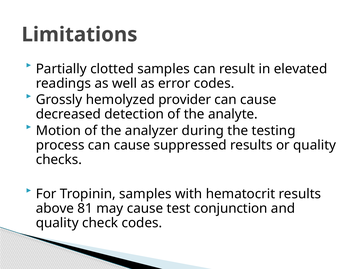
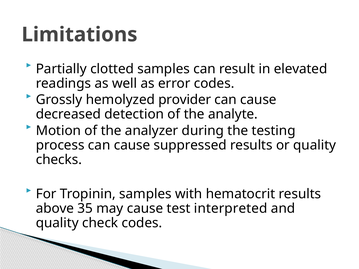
81: 81 -> 35 (85, 209)
conjunction: conjunction -> interpreted (231, 209)
